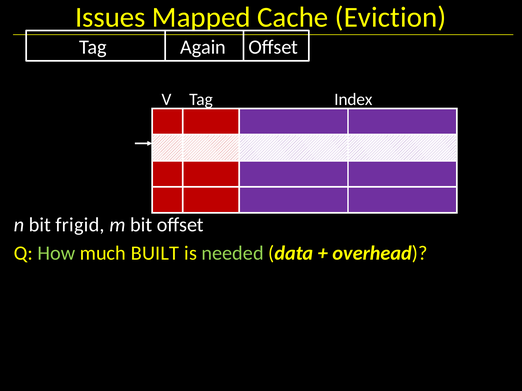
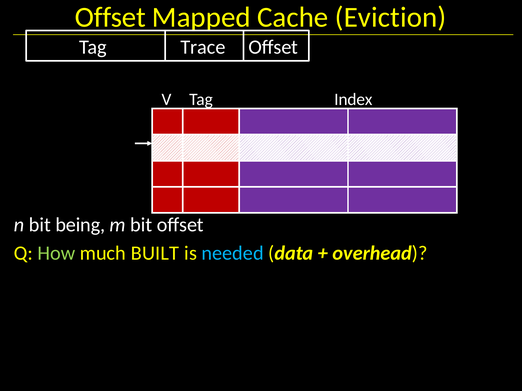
Issues: Issues -> Offset (110, 17)
Again: Again -> Trace (203, 47)
frigid: frigid -> being (80, 225)
needed colour: light green -> light blue (233, 253)
